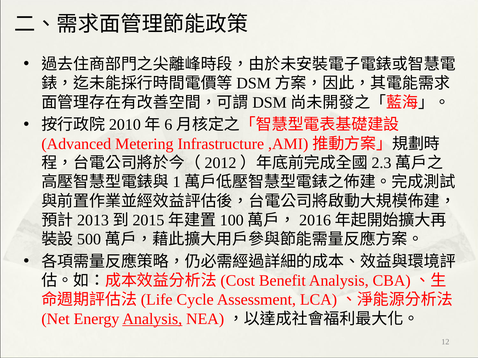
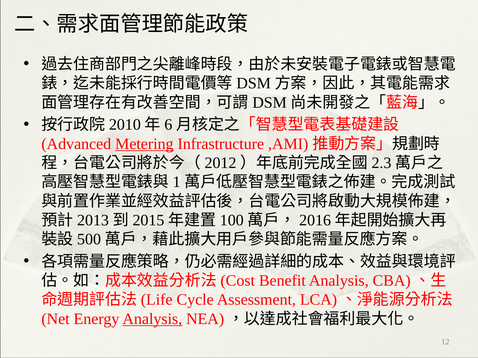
Metering underline: none -> present (144, 144)
